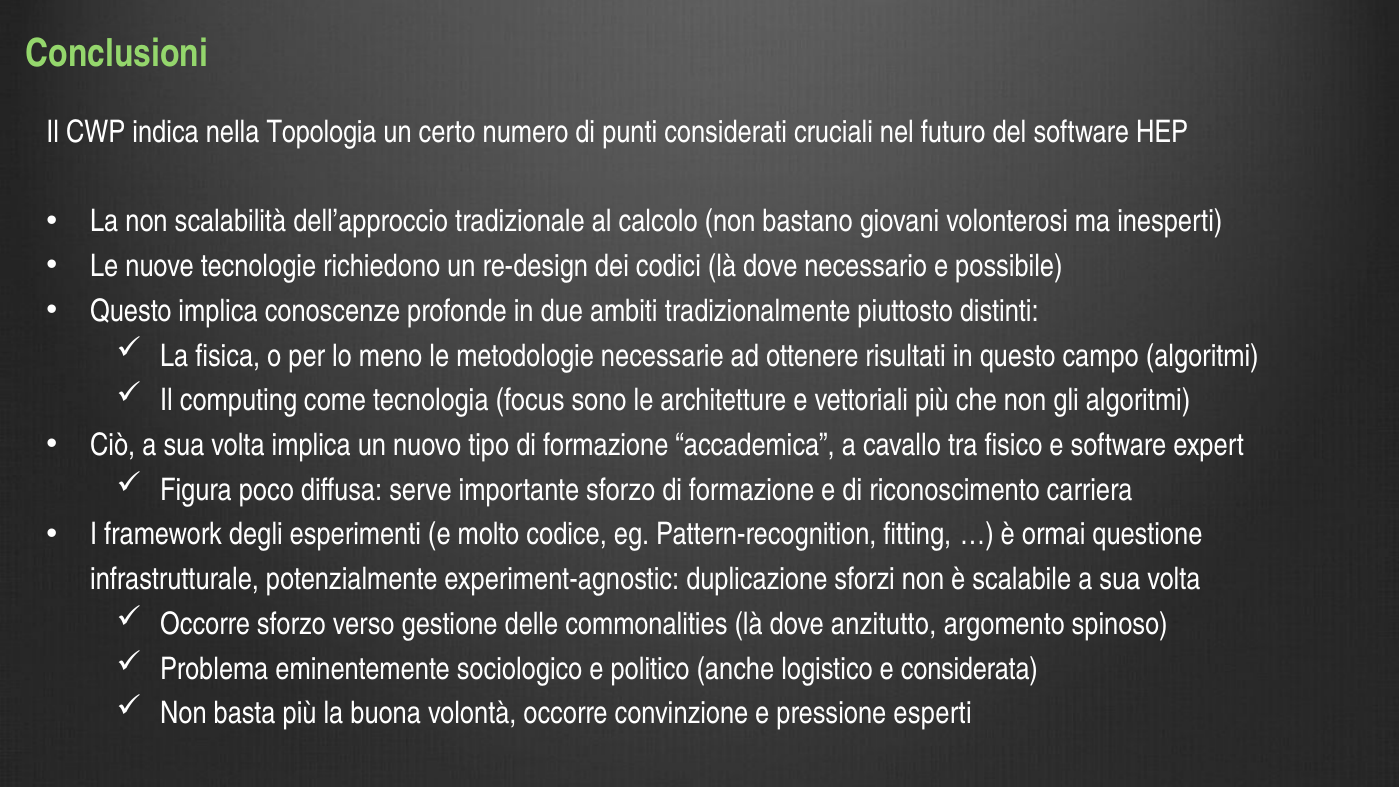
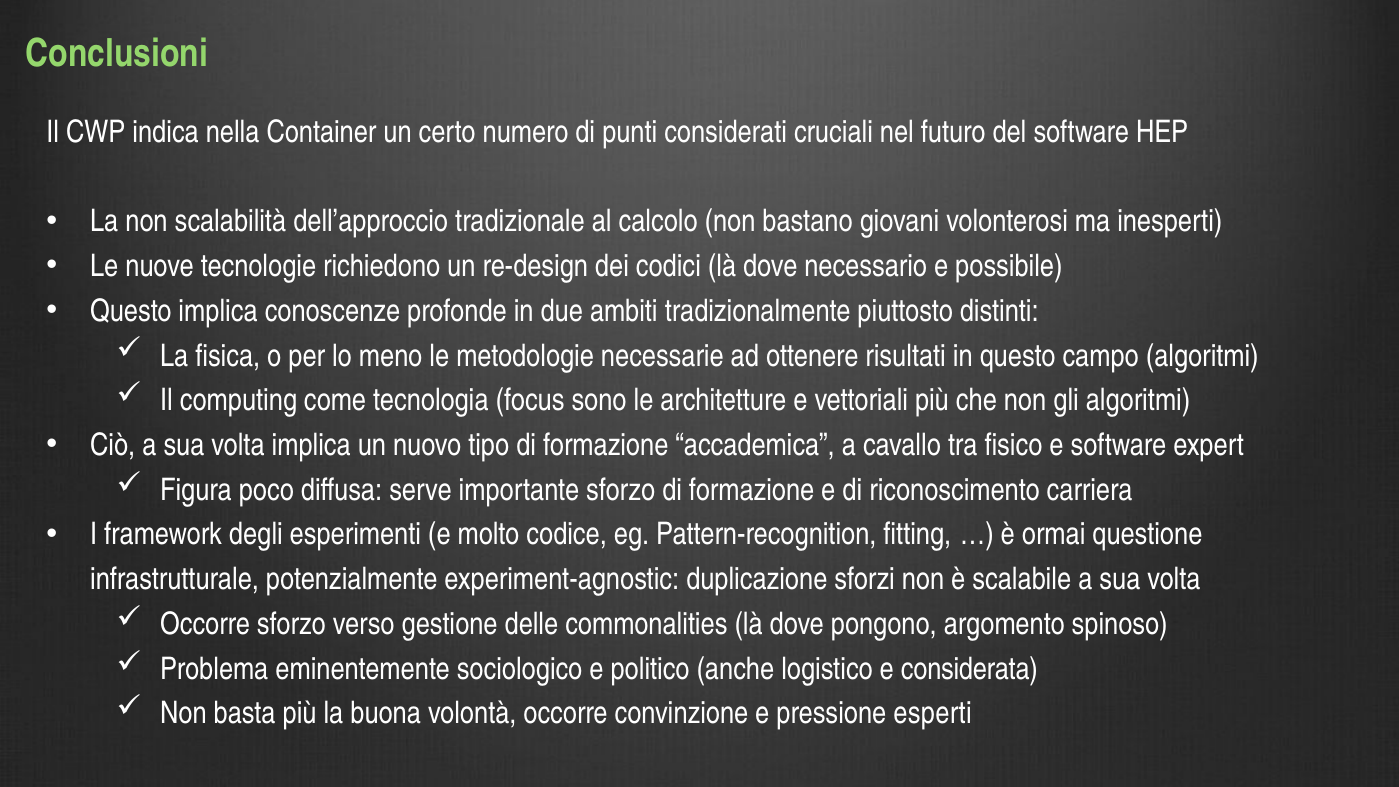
Topologia: Topologia -> Container (321, 132)
anzitutto: anzitutto -> pongono (884, 624)
